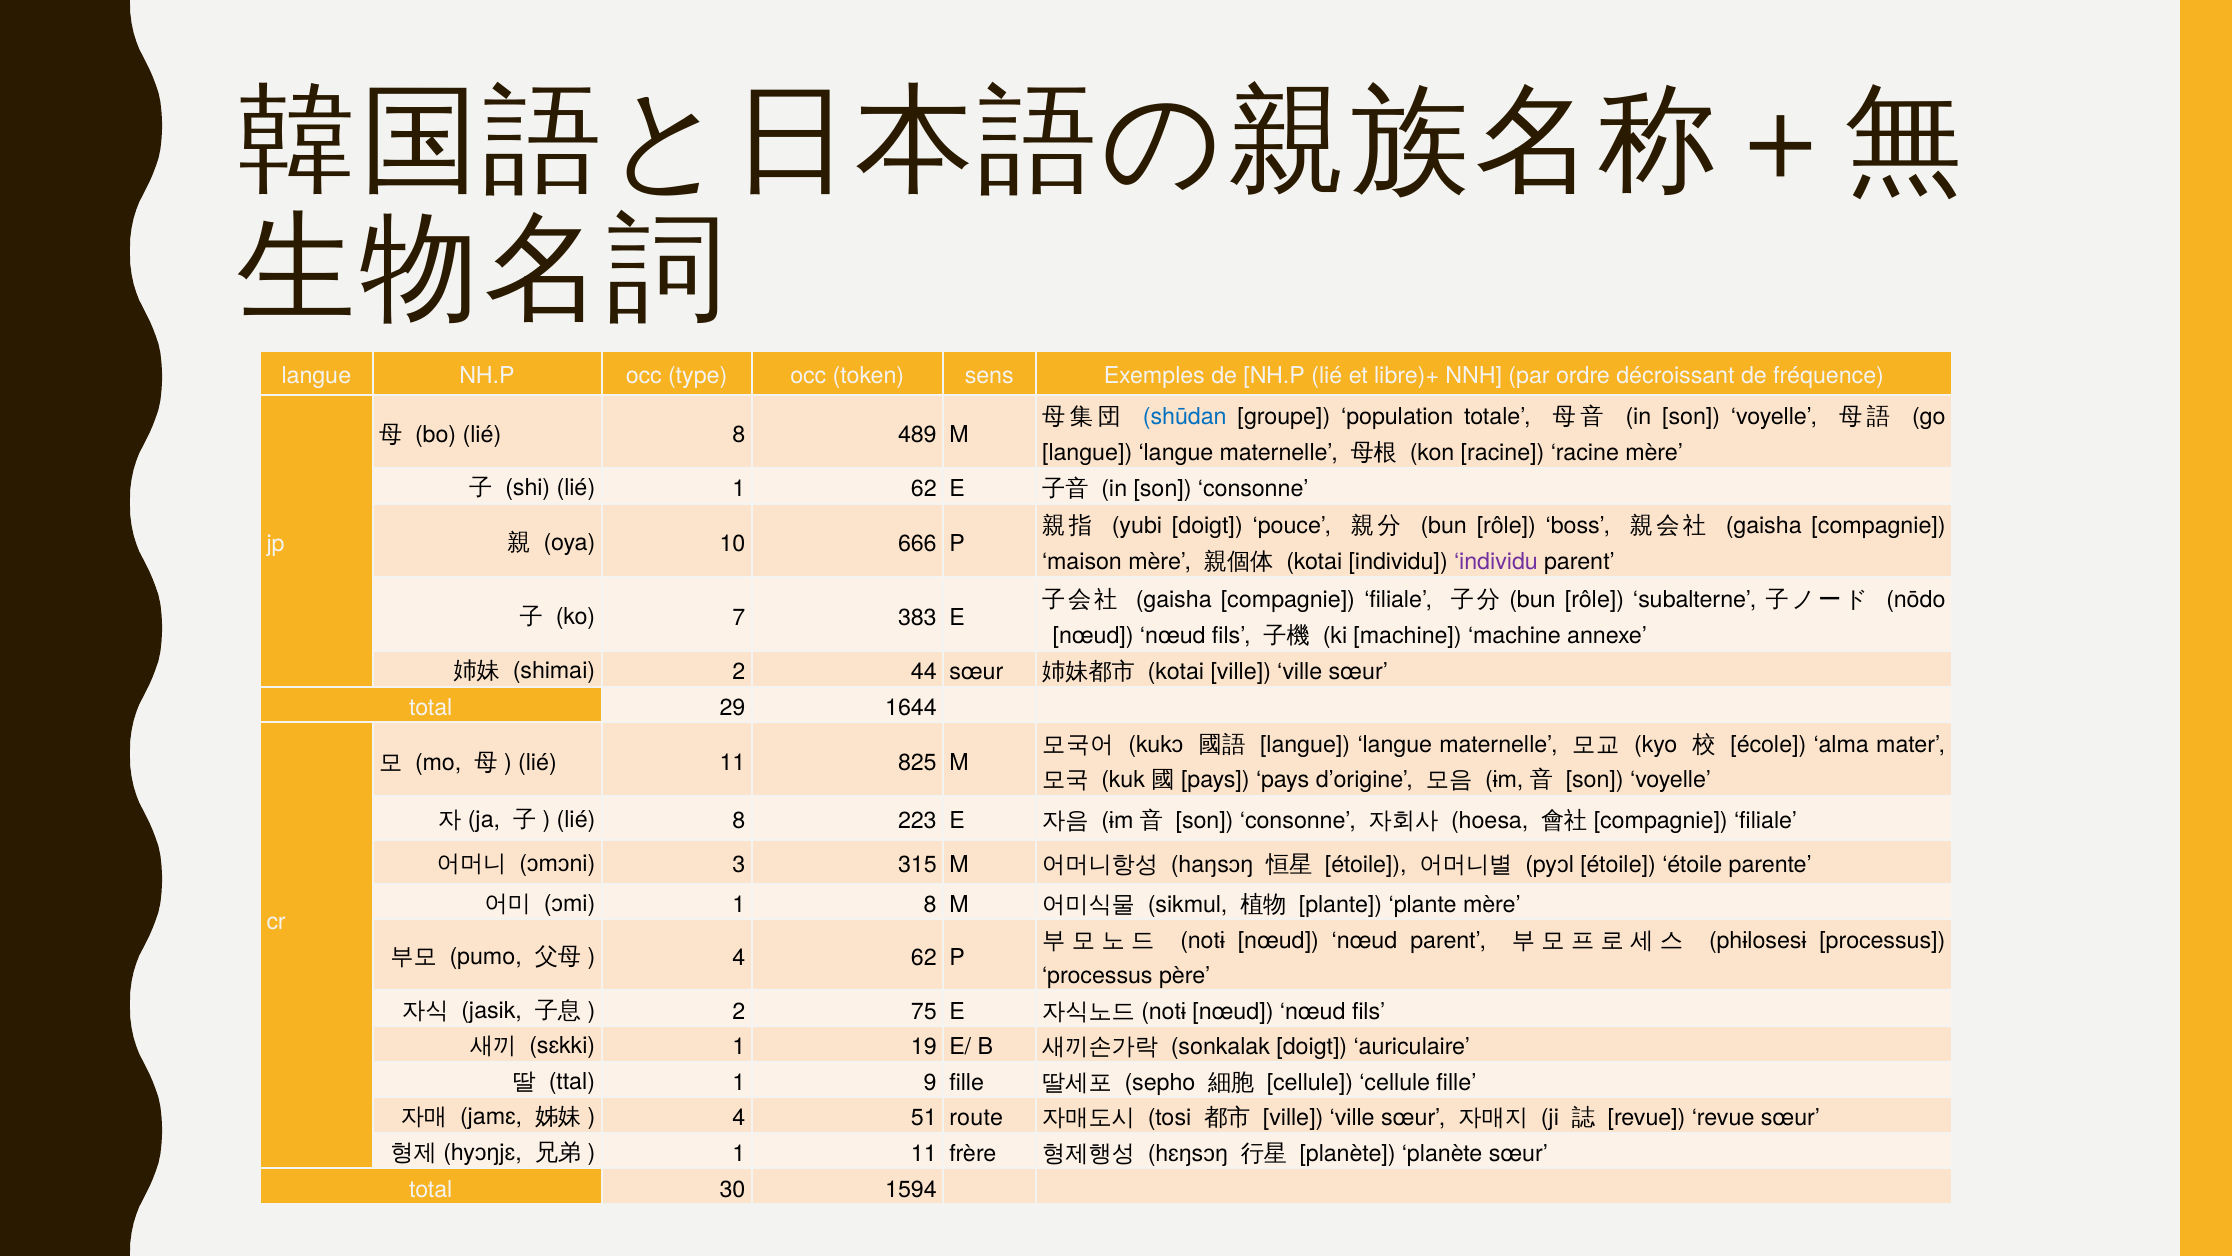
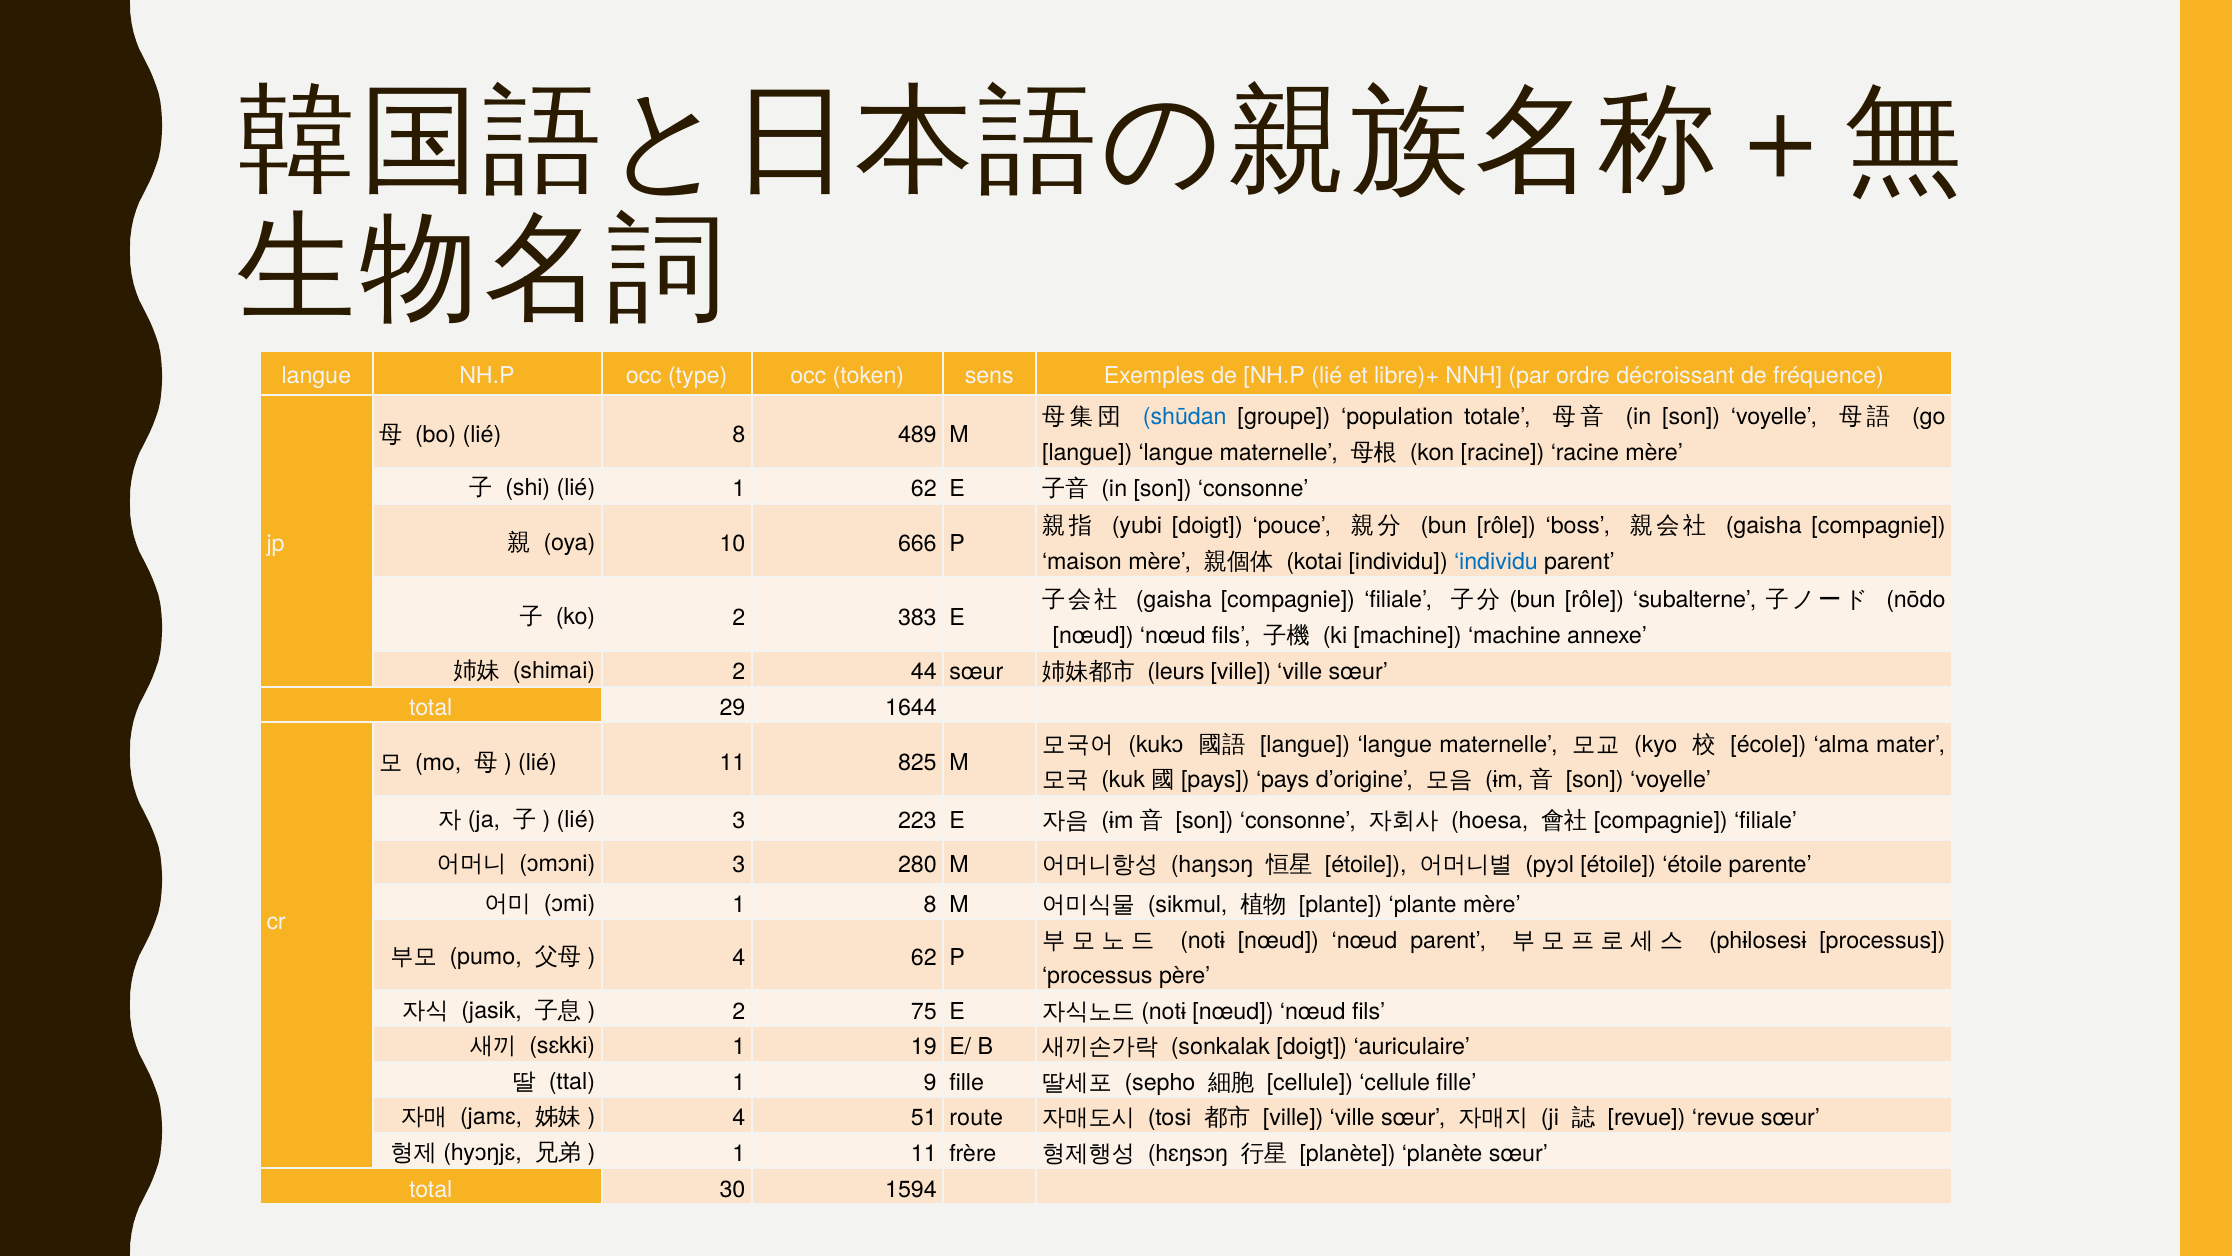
individu colour: purple -> blue (1496, 561)
ko 7: 7 -> 2 (739, 617)
kotai: kotai -> leurs (1176, 672)
8: 8 -> 3 (739, 821)
315: 315 -> 280 (917, 865)
